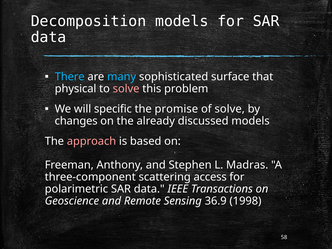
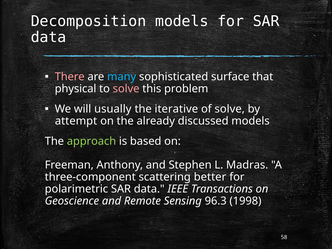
There colour: light blue -> pink (70, 77)
specific: specific -> usually (113, 109)
promise: promise -> iterative (176, 109)
changes: changes -> attempt (76, 121)
approach colour: pink -> light green (91, 141)
access: access -> better (210, 177)
36.9: 36.9 -> 96.3 (216, 201)
